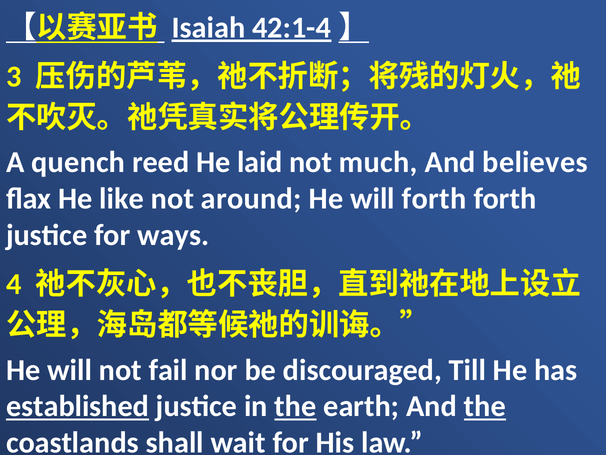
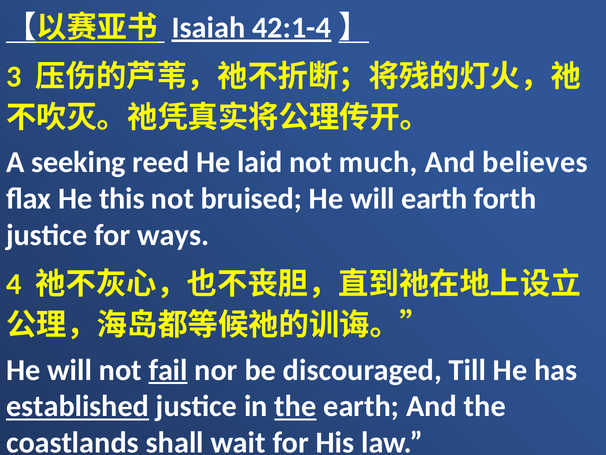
quench: quench -> seeking (78, 162)
like: like -> this (122, 199)
around: around -> bruised (252, 199)
will forth: forth -> earth (434, 199)
fail underline: none -> present (168, 370)
the underline: present -> none (485, 406)
